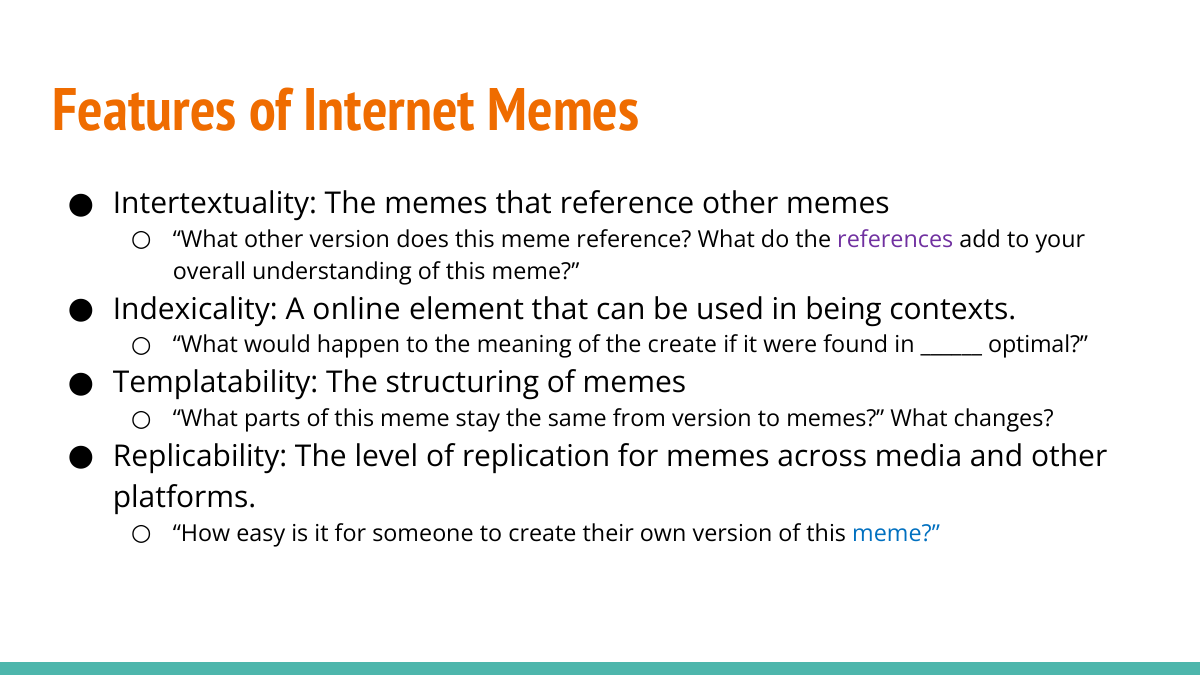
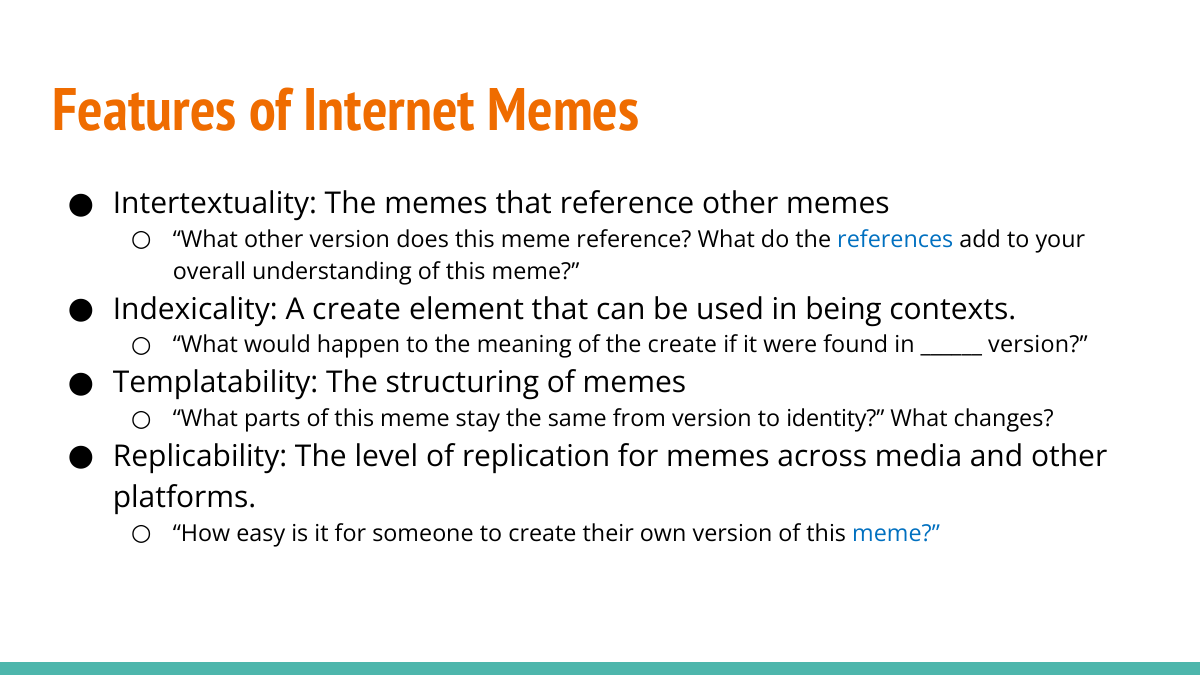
references colour: purple -> blue (895, 239)
A online: online -> create (357, 309)
optimal: optimal -> version (1038, 345)
to memes: memes -> identity (835, 419)
